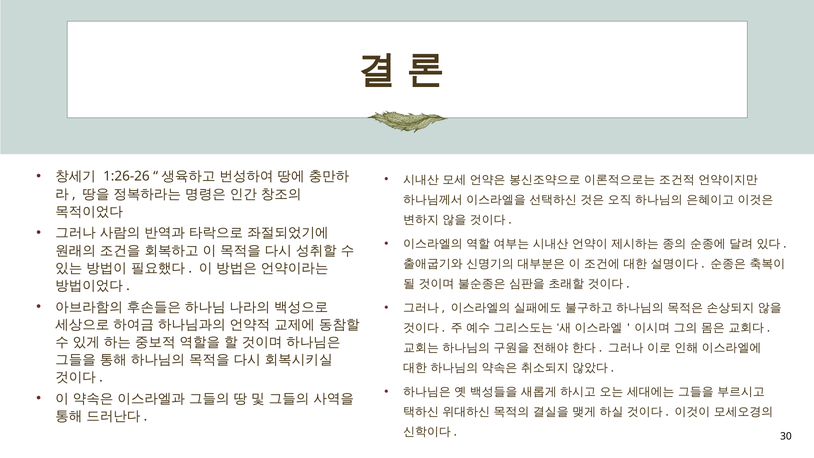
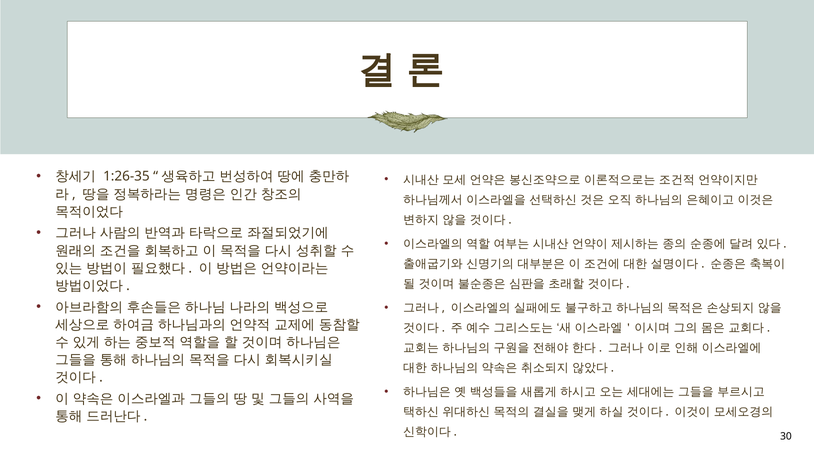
1:26-26: 1:26-26 -> 1:26-35 (126, 176)
